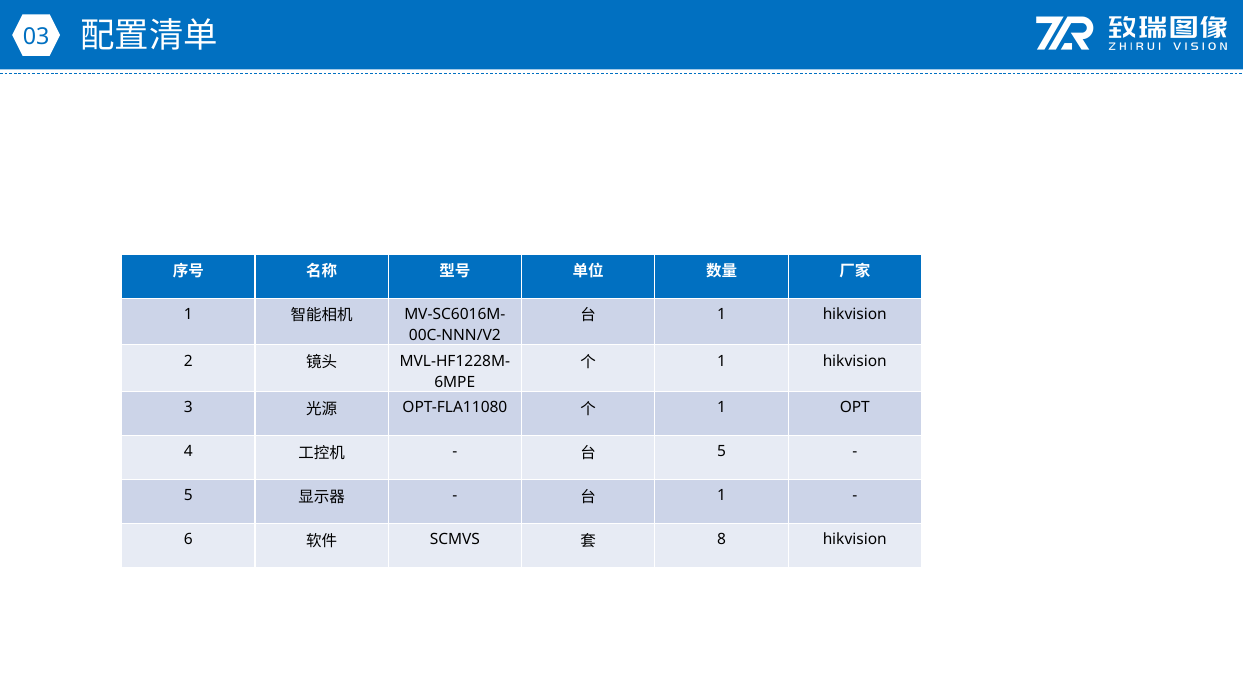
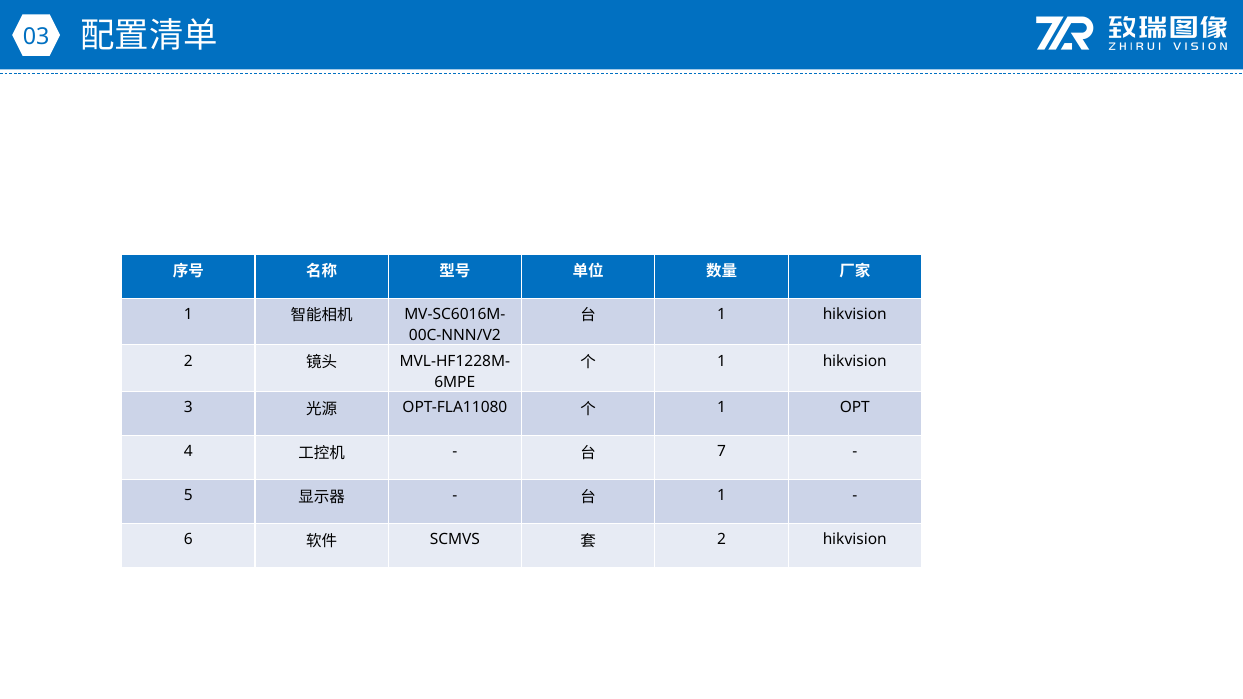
5: 5 -> 7 (722, 452)
8: 8 -> 2 (722, 540)
